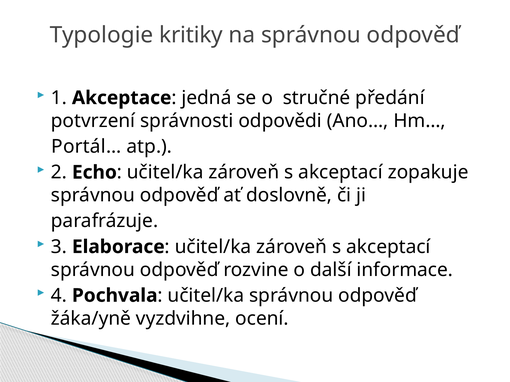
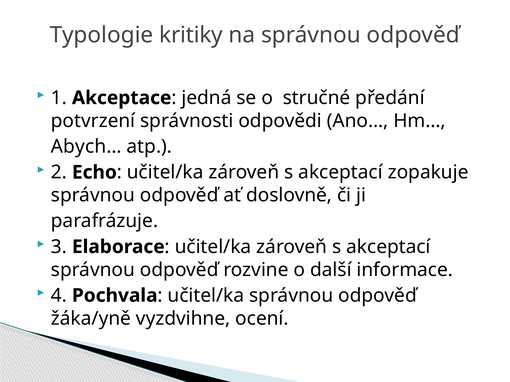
Portál…: Portál… -> Abych… (86, 147)
